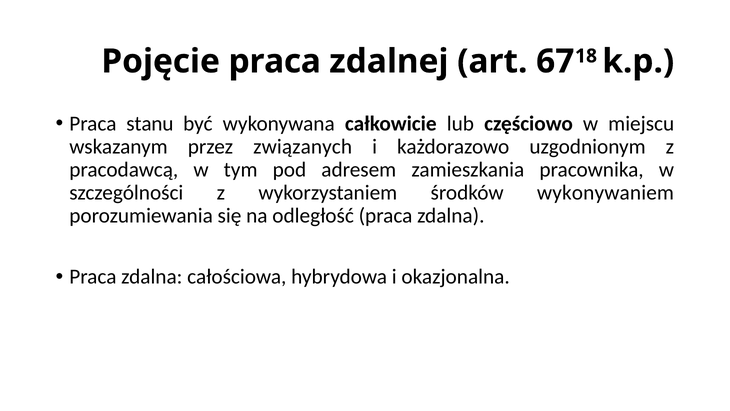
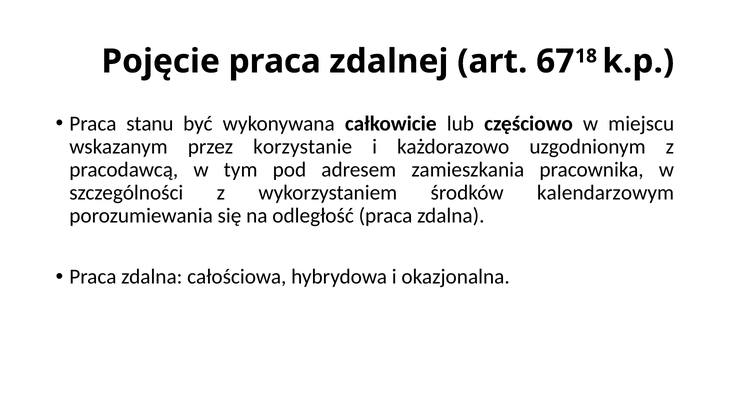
związanych: związanych -> korzystanie (303, 146)
wykonywaniem: wykonywaniem -> kalendarzowym (606, 192)
